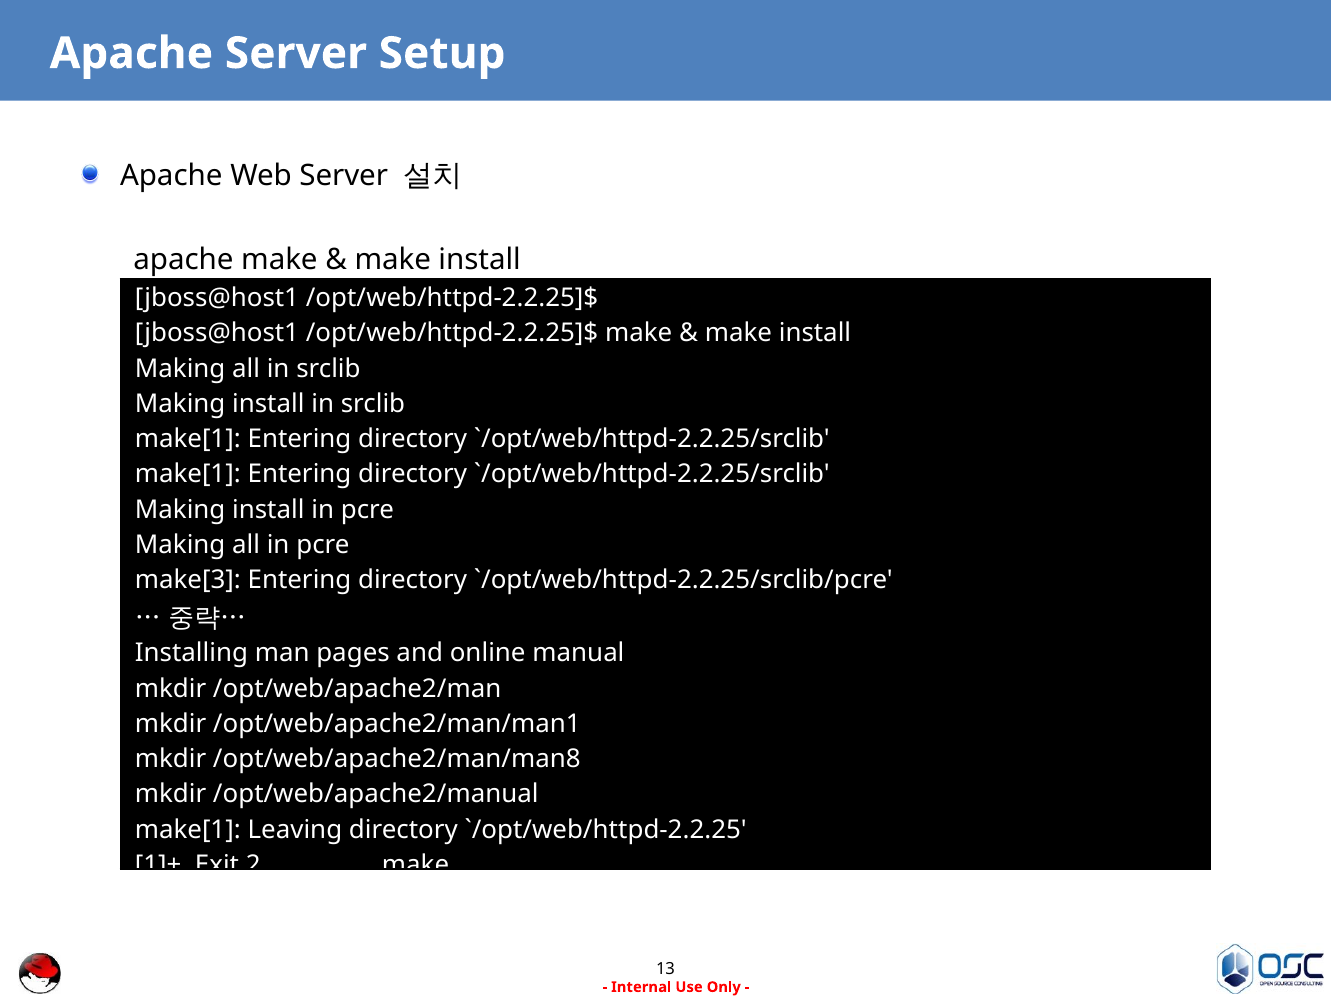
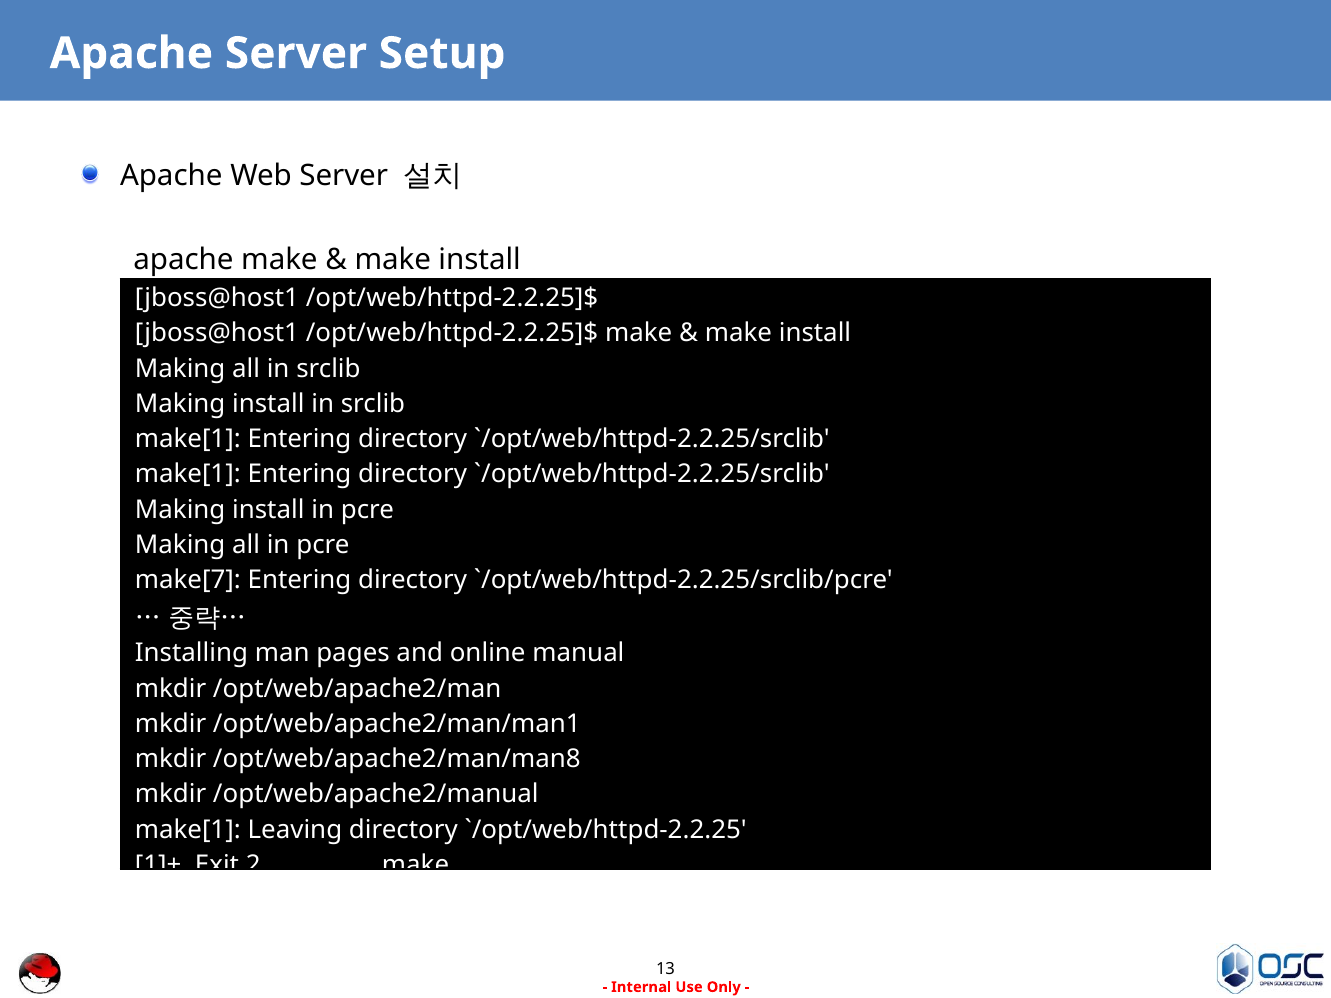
make[3: make[3 -> make[7 (188, 580)
